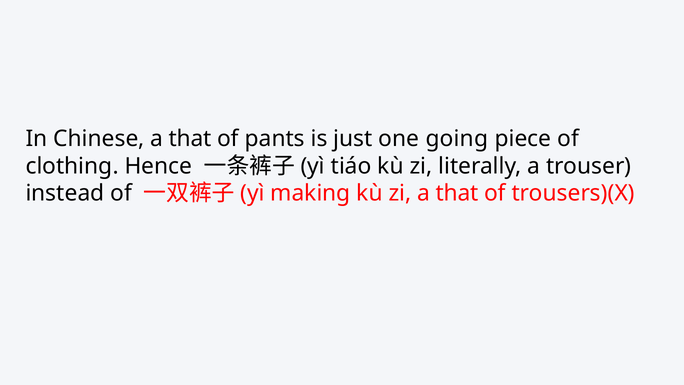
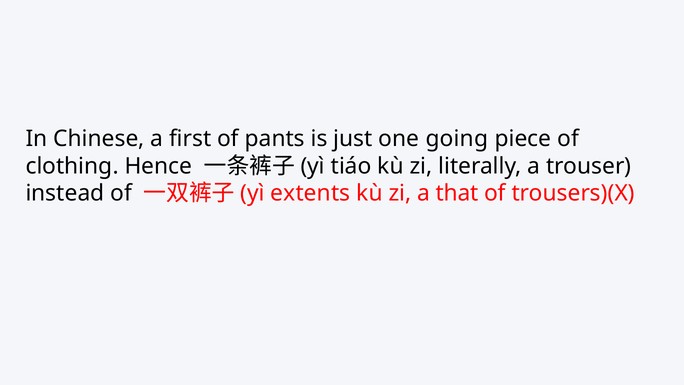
Chinese a that: that -> first (190, 139)
making: making -> extents (310, 193)
